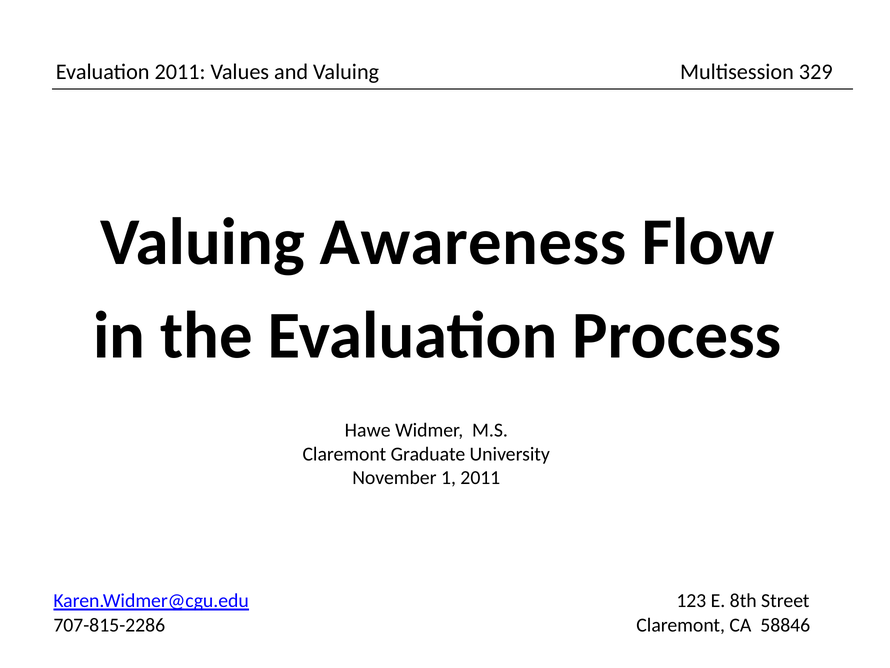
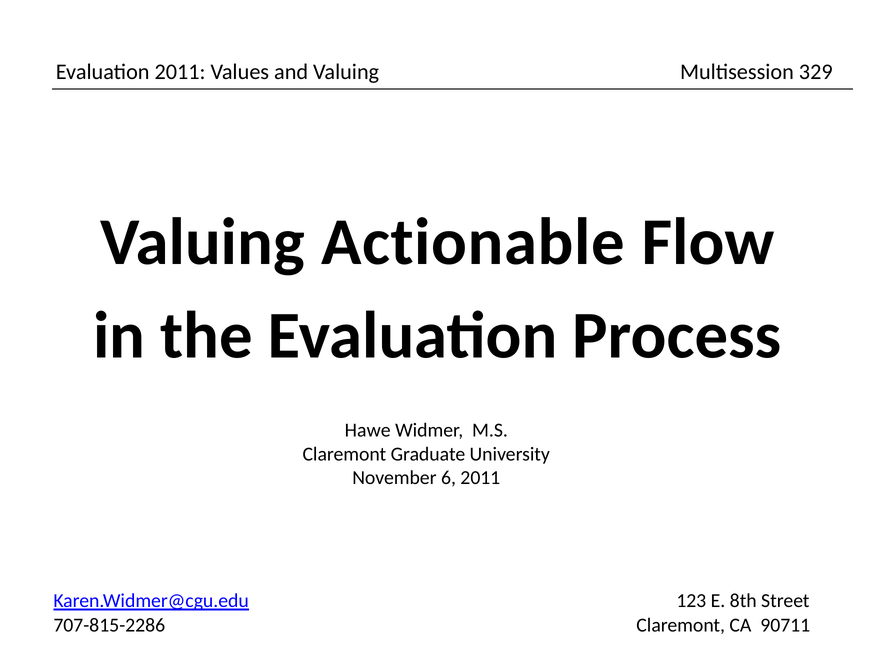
Awareness: Awareness -> Actionable (473, 242)
1: 1 -> 6 (449, 477)
58846: 58846 -> 90711 (785, 625)
